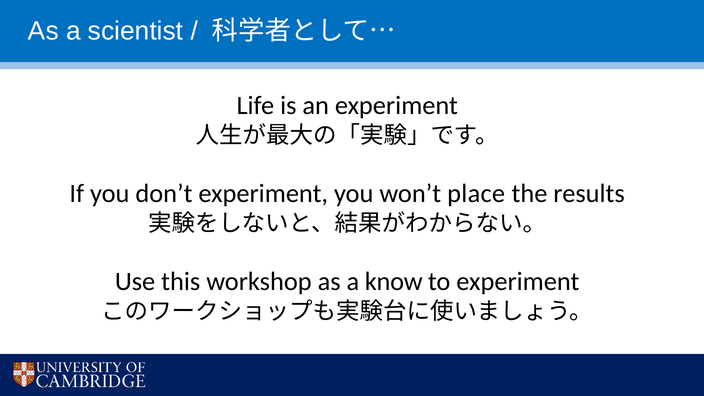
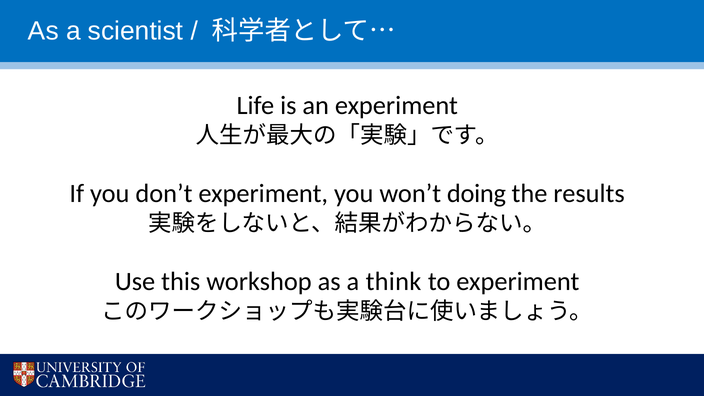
place: place -> doing (476, 194)
know: know -> think (393, 282)
